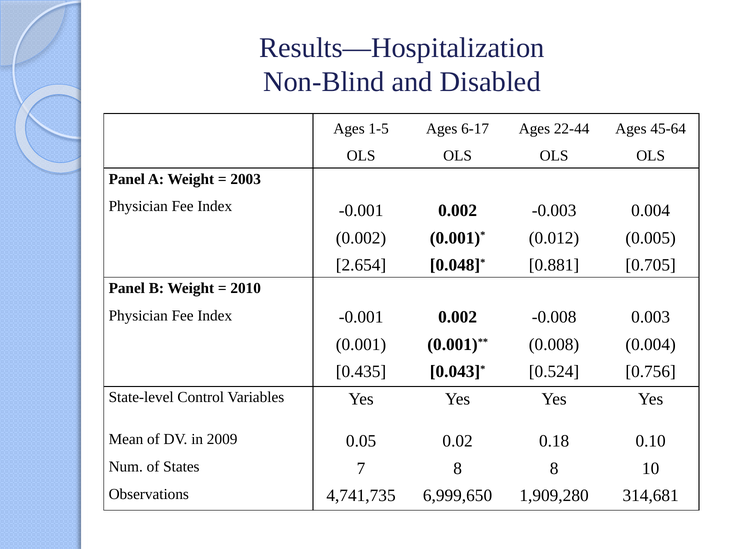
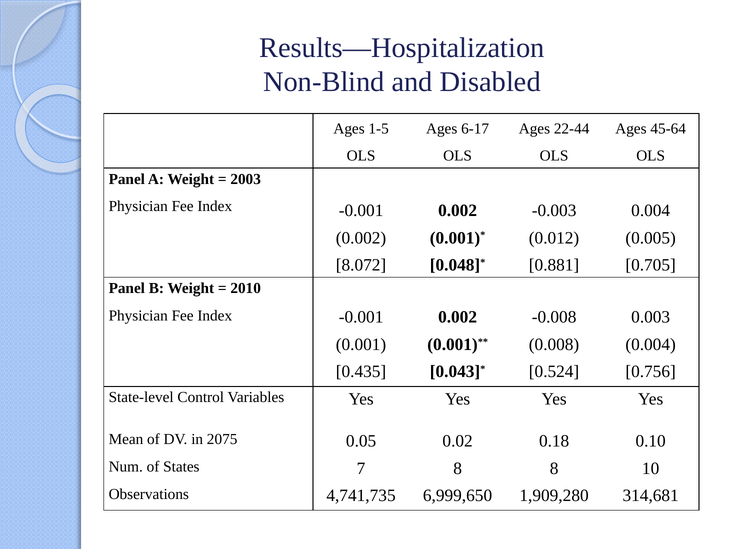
2.654: 2.654 -> 8.072 (361, 265)
2009: 2009 -> 2075 (222, 439)
